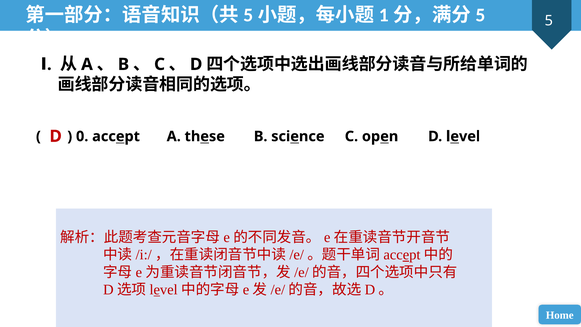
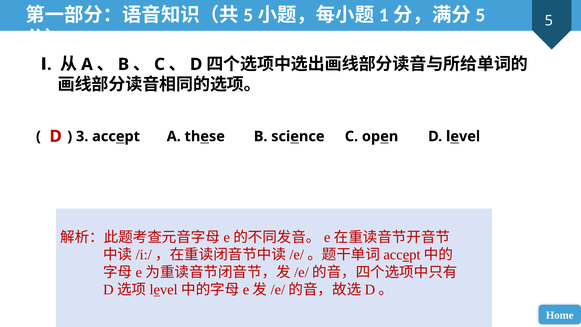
0: 0 -> 3 (82, 136)
